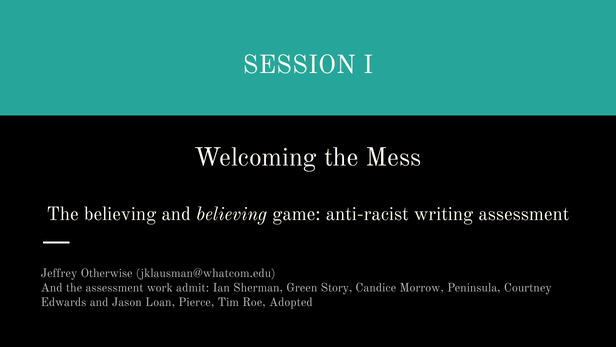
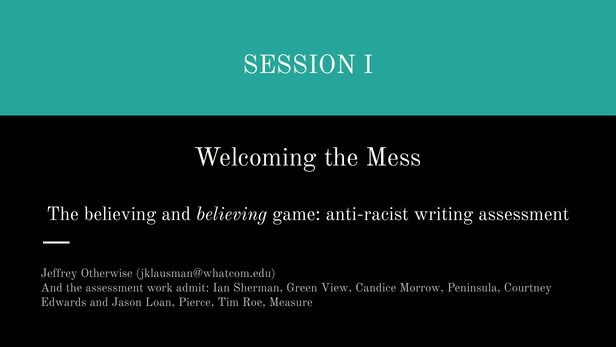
Story: Story -> View (336, 287)
Adopted: Adopted -> Measure (291, 302)
